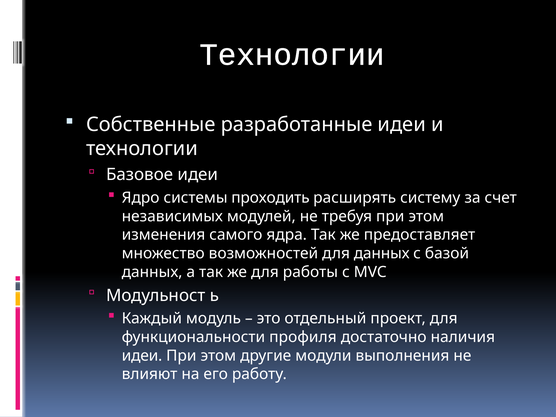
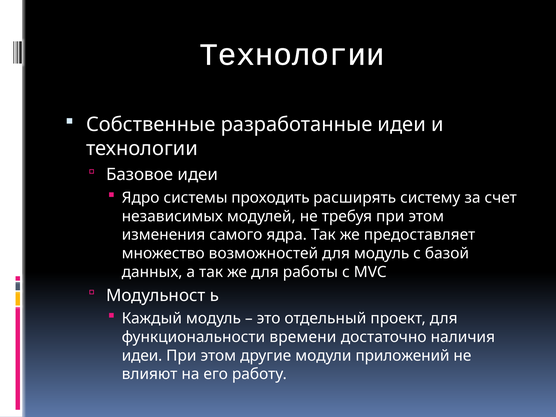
для данных: данных -> модуль (382, 253)
профиля: профиля -> времени (303, 337)
выполнения: выполнения -> приложений (402, 356)
